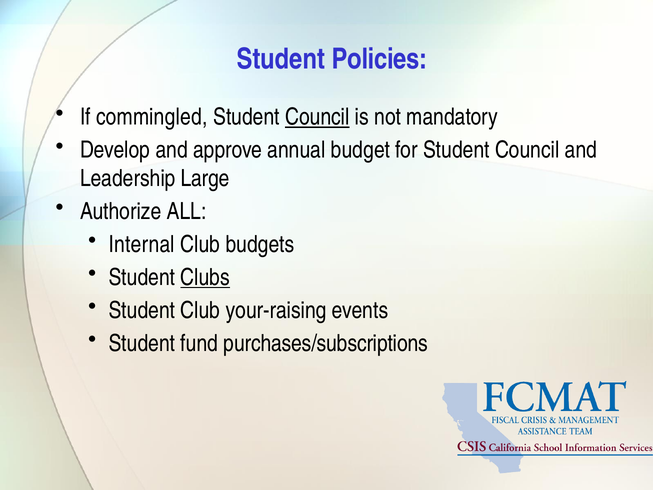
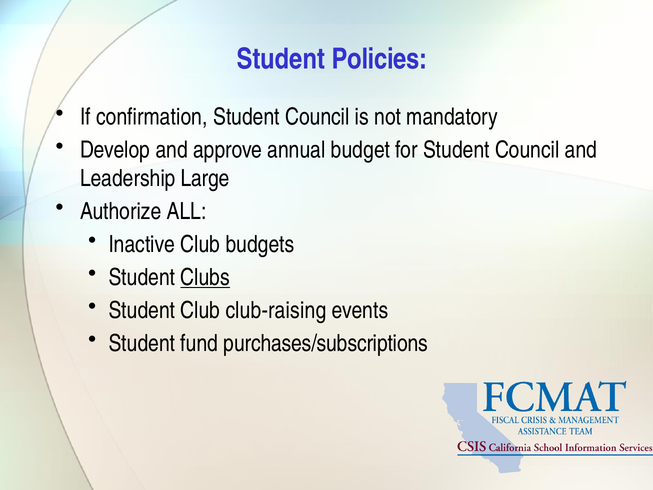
commingled: commingled -> confirmation (152, 117)
Council underline: present -> none (317, 117)
Internal: Internal -> Inactive (142, 244)
your-raising: your-raising -> club-raising (276, 310)
